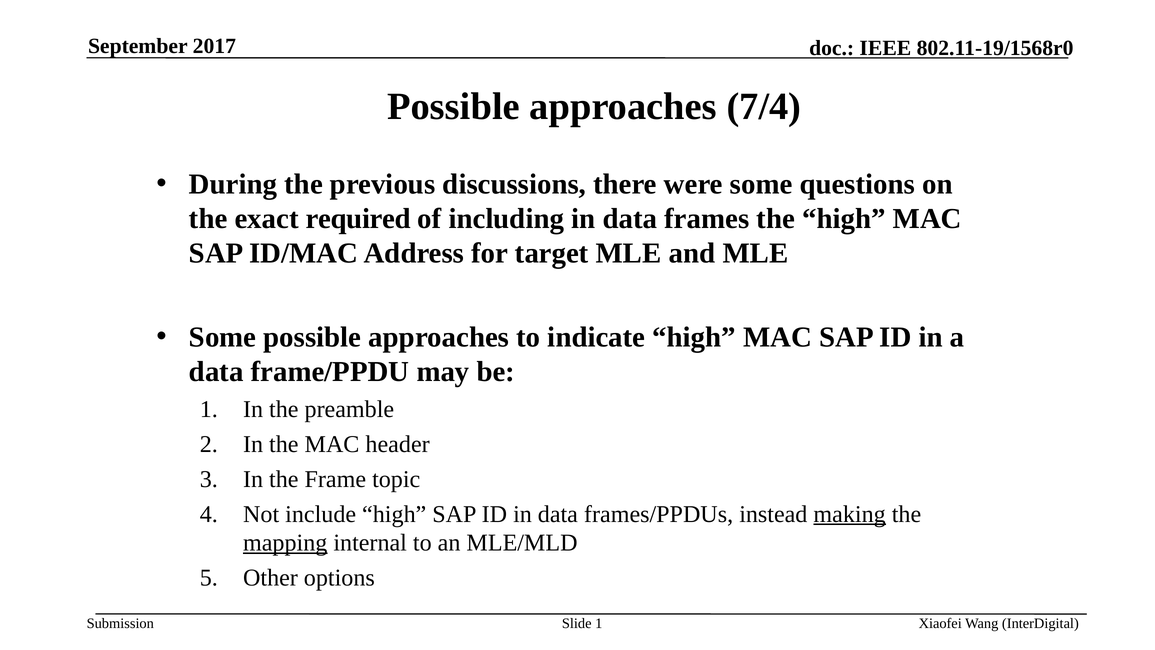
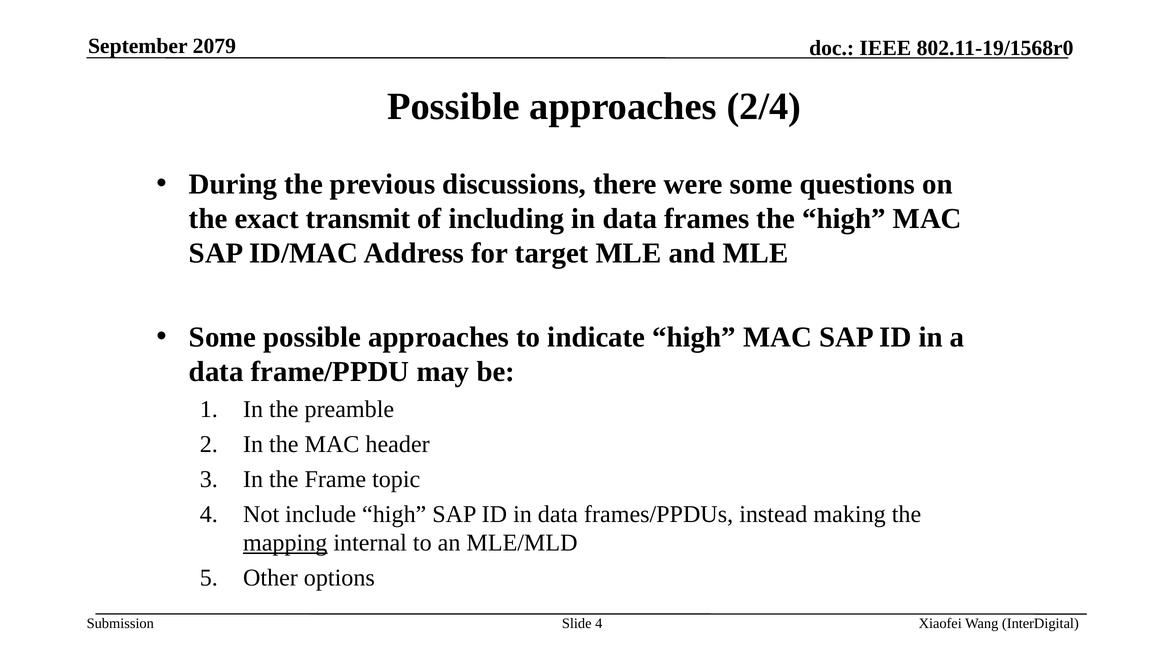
2017: 2017 -> 2079 (214, 46)
7/4: 7/4 -> 2/4 (764, 107)
required: required -> transmit (358, 219)
making underline: present -> none (850, 514)
Slide 1: 1 -> 4 (599, 623)
